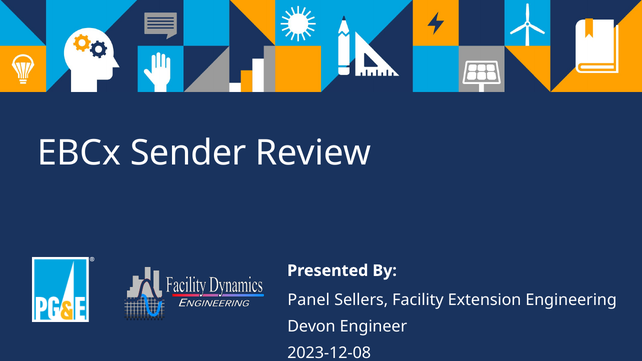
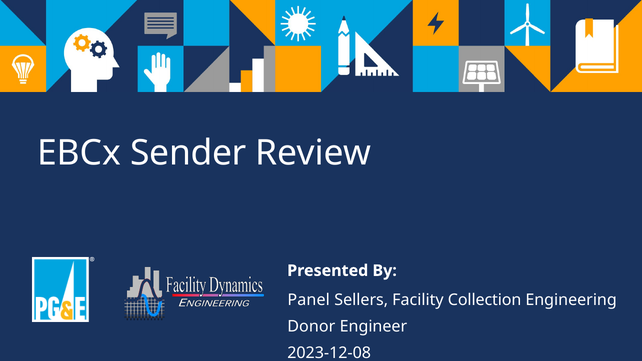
Extension: Extension -> Collection (485, 300)
Devon: Devon -> Donor (311, 326)
